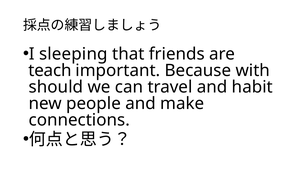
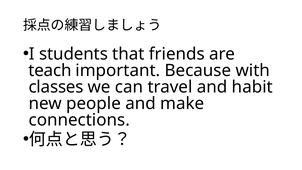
sleeping: sleeping -> students (73, 54)
should: should -> classes (56, 87)
